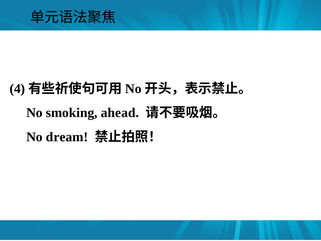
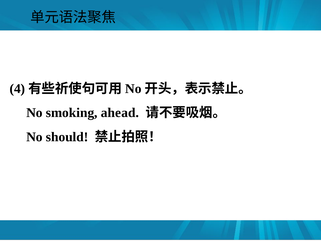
dream: dream -> should (67, 137)
